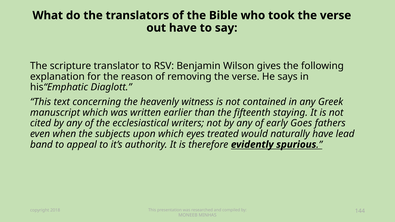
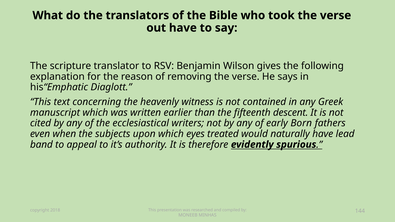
staying: staying -> descent (291, 113)
Goes: Goes -> Born (301, 123)
